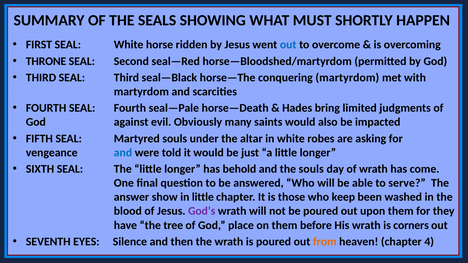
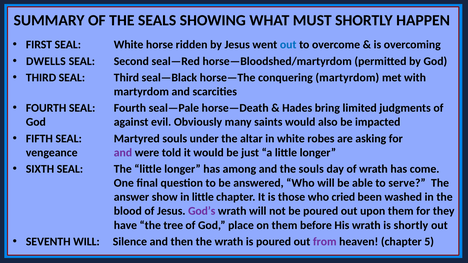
THRONE: THRONE -> DWELLS (46, 61)
and colour: blue -> purple (123, 153)
behold: behold -> among (239, 169)
keep: keep -> cried (343, 197)
is corners: corners -> shortly (411, 225)
SEVENTH EYES: EYES -> WILL (86, 242)
from colour: orange -> purple (325, 242)
4: 4 -> 5 (429, 242)
